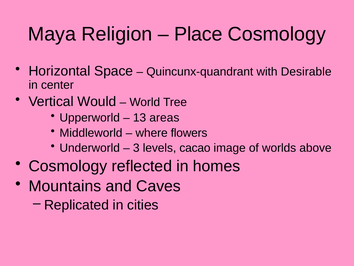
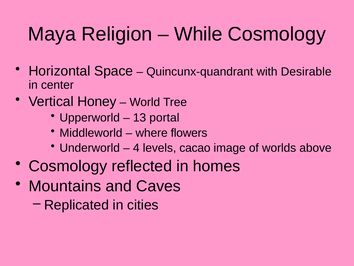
Place: Place -> While (198, 34)
Would: Would -> Honey (97, 101)
areas: areas -> portal (164, 118)
3: 3 -> 4 (136, 148)
